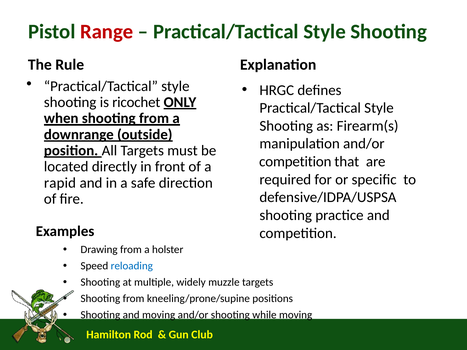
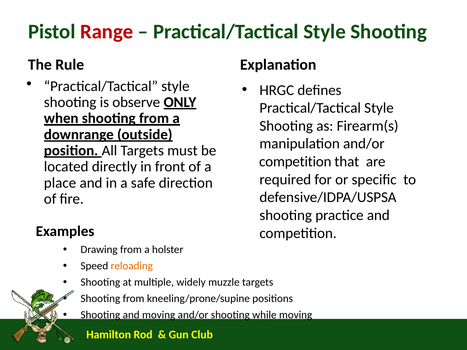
ricochet: ricochet -> observe (136, 102)
rapid: rapid -> place (60, 183)
reloading colour: blue -> orange (132, 266)
